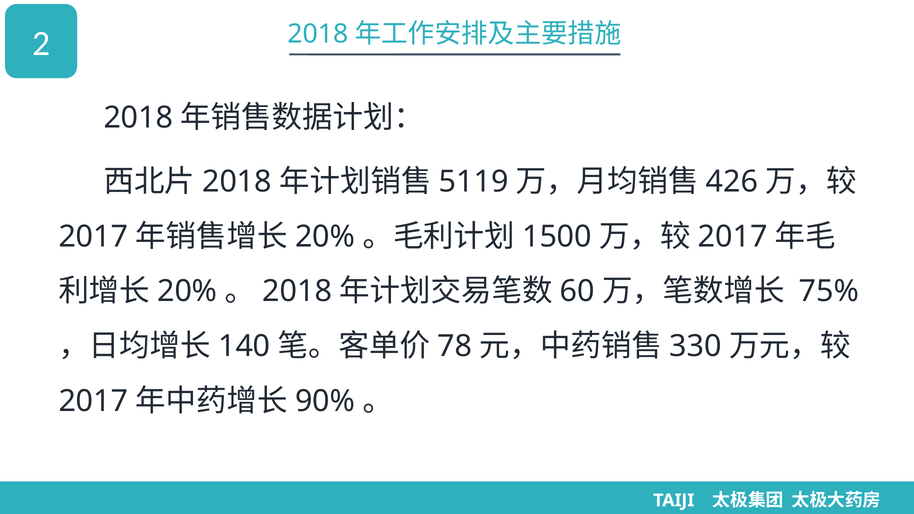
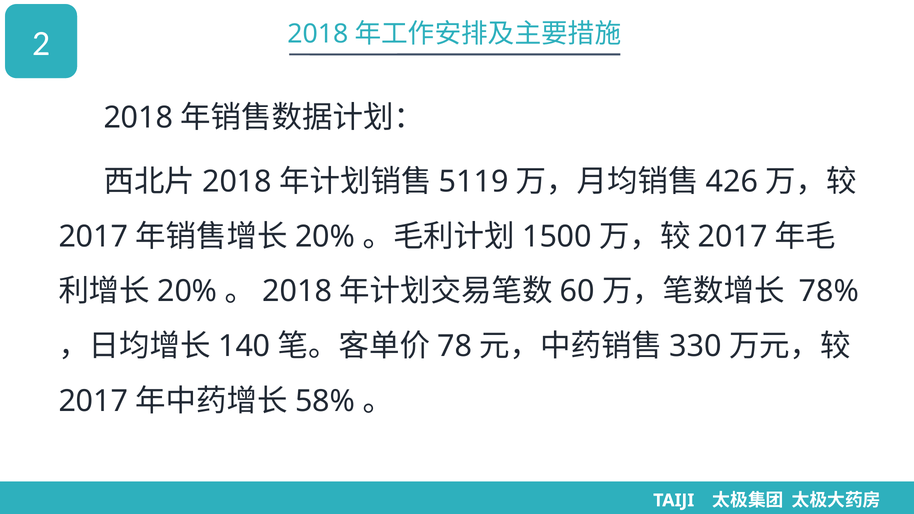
75%: 75% -> 78% (829, 291)
90%: 90% -> 58% (325, 401)
